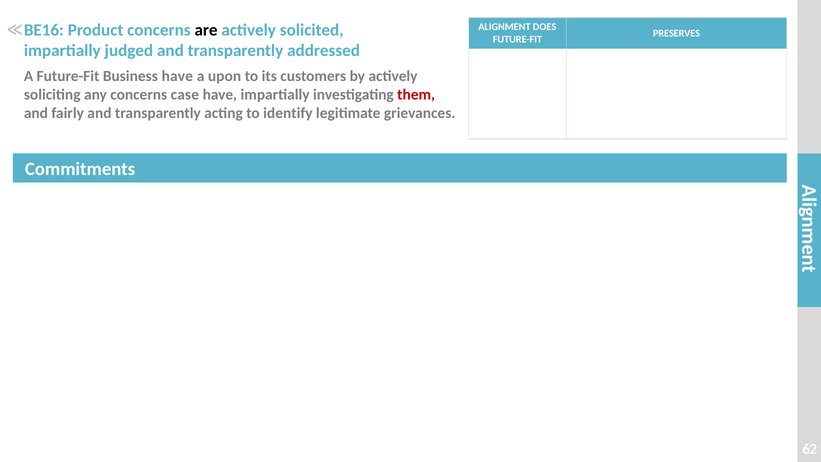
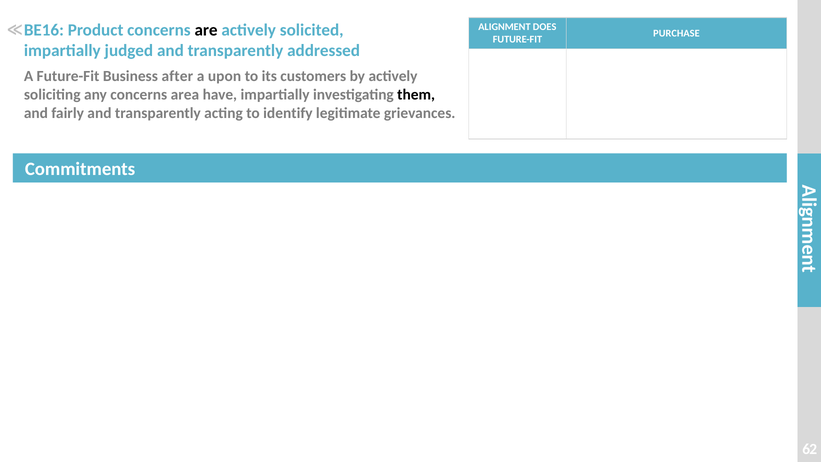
PRESERVES: PRESERVES -> PURCHASE (676, 33)
Business have: have -> after (177, 76)
case: case -> area (185, 94)
them colour: red -> black (416, 94)
